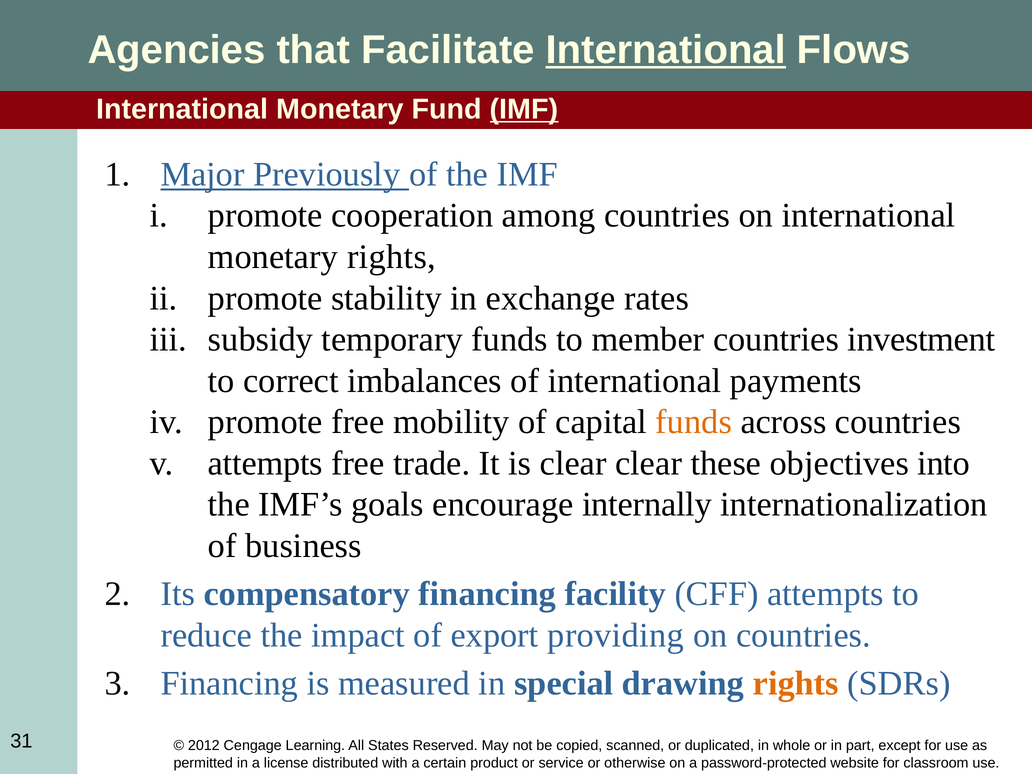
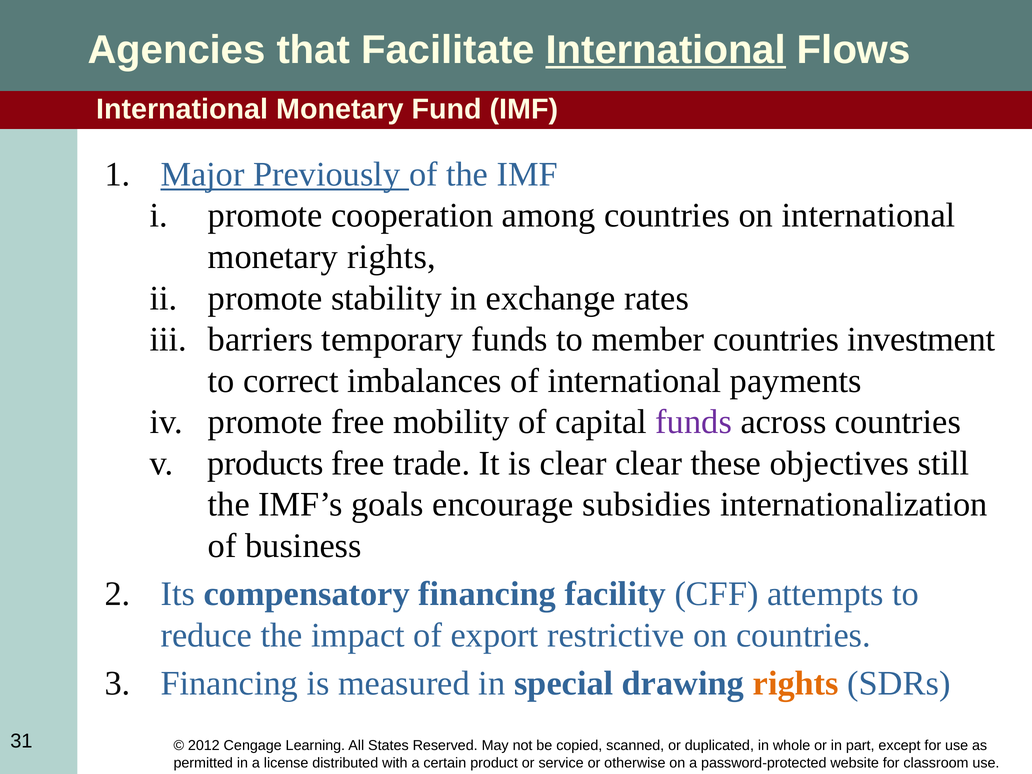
IMF underline: present -> none (524, 109)
subsidy: subsidy -> barriers (260, 339)
funds colour: orange -> purple (694, 422)
attempts: attempts -> products (265, 463)
into: into -> still (943, 463)
internally: internally -> subsidies (647, 505)
providing: providing -> restrictive (616, 635)
